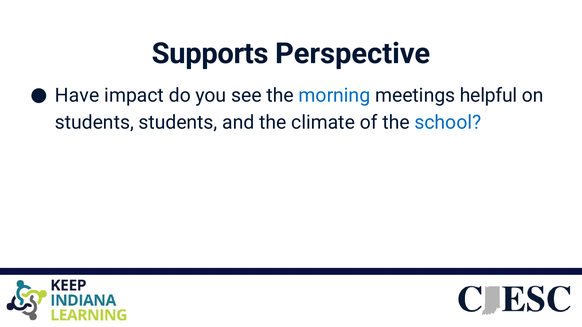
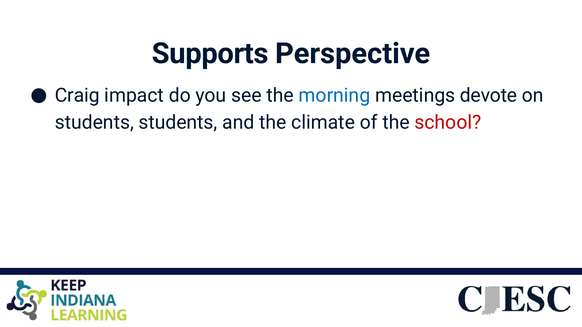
Have: Have -> Craig (77, 96)
helpful: helpful -> devote (489, 96)
school colour: blue -> red (448, 122)
